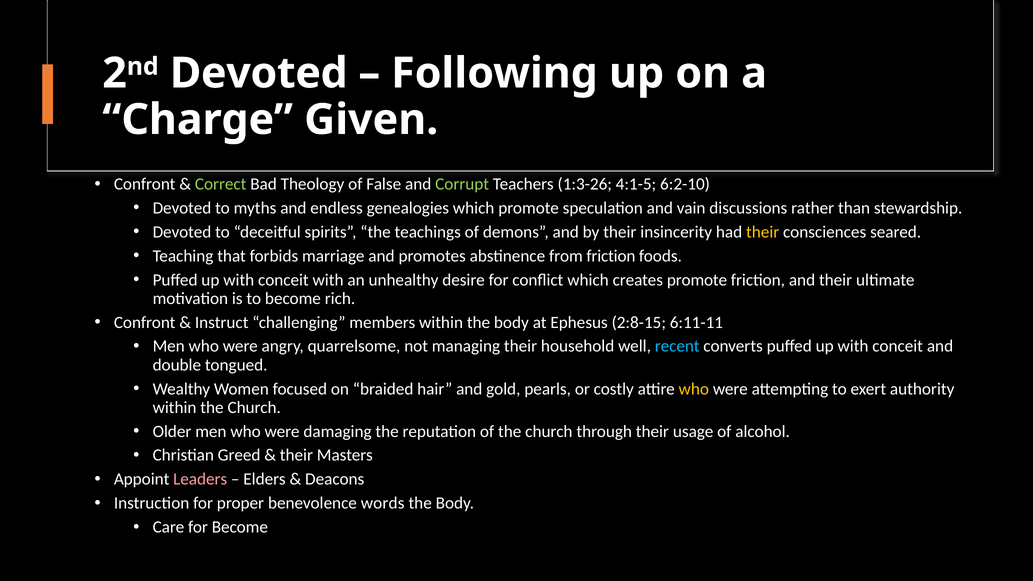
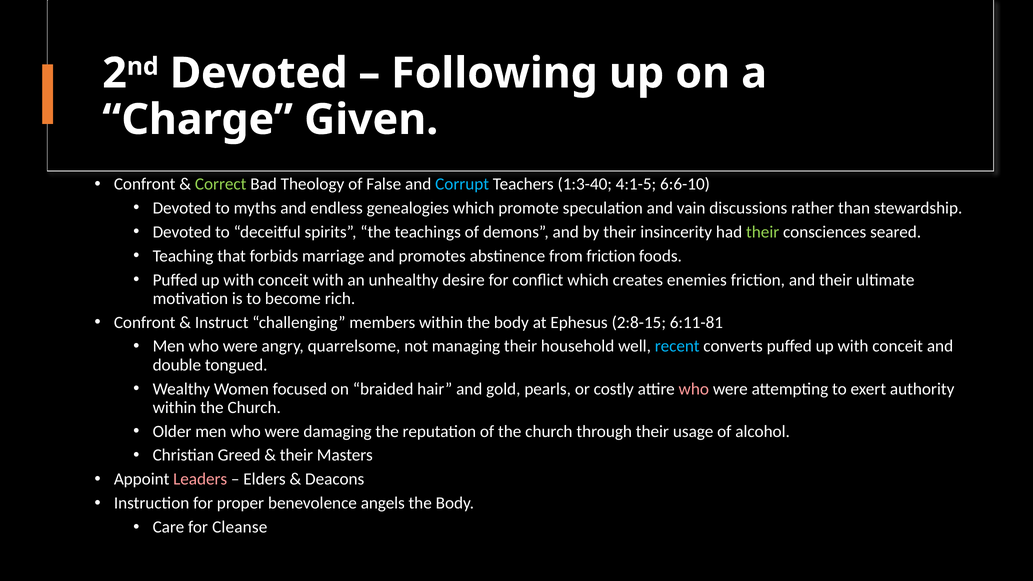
Corrupt colour: light green -> light blue (462, 184)
1:3-26: 1:3-26 -> 1:3-40 (585, 184)
6:2-10: 6:2-10 -> 6:6-10 (685, 184)
their colour: yellow -> light green (763, 232)
creates promote: promote -> enemies (697, 280)
6:11-11: 6:11-11 -> 6:11-81 (696, 322)
who colour: yellow -> pink (694, 389)
words: words -> angels (383, 503)
for Become: Become -> Cleanse (240, 527)
